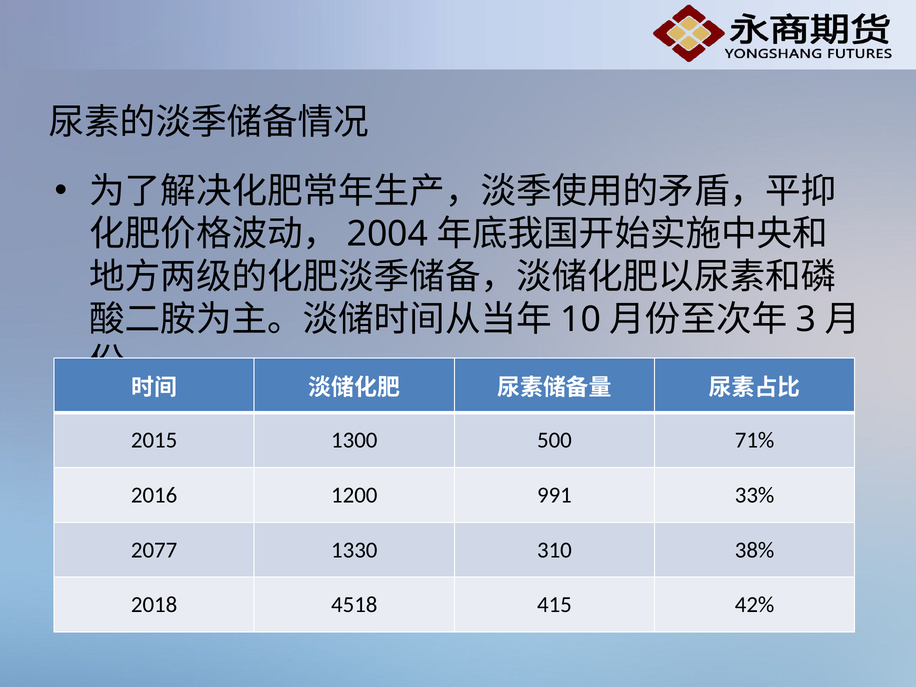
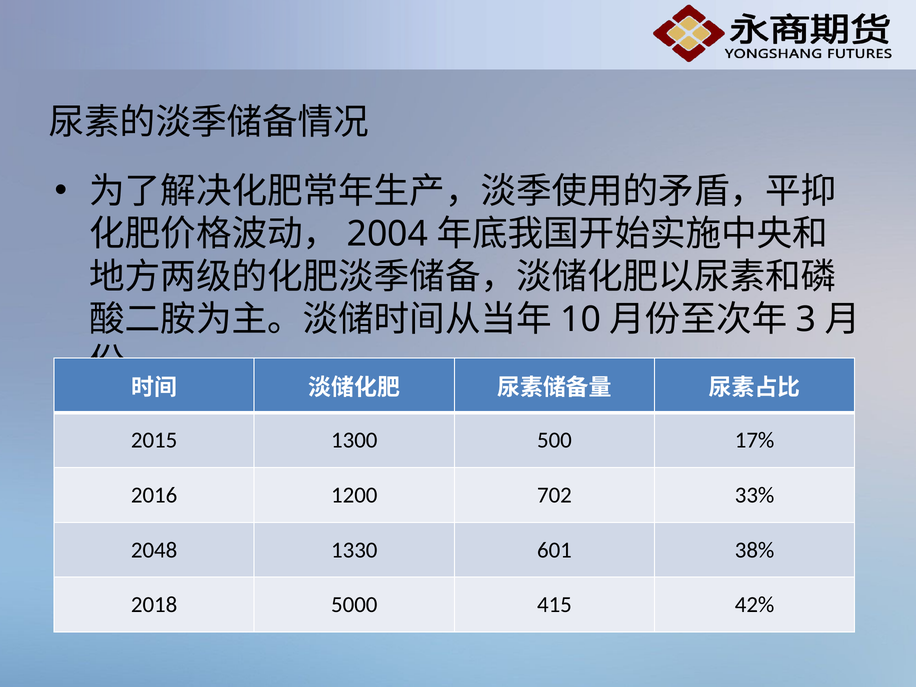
71%: 71% -> 17% (755, 440)
991: 991 -> 702 (554, 495)
2077: 2077 -> 2048 (154, 550)
310: 310 -> 601 (554, 550)
4518: 4518 -> 5000 (354, 605)
